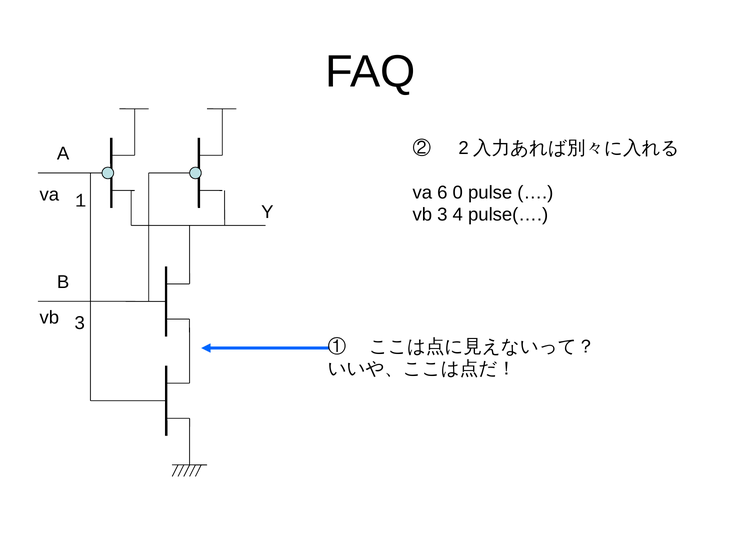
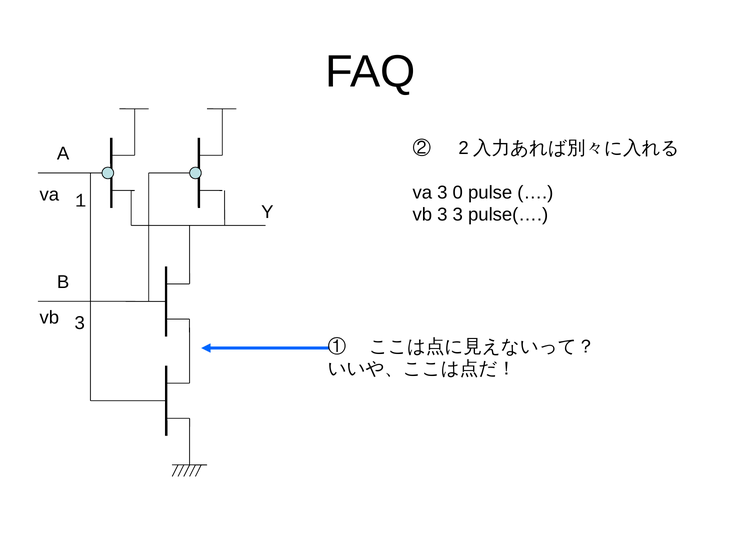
va 6: 6 -> 3 (442, 192)
3 4: 4 -> 3 (458, 215)
